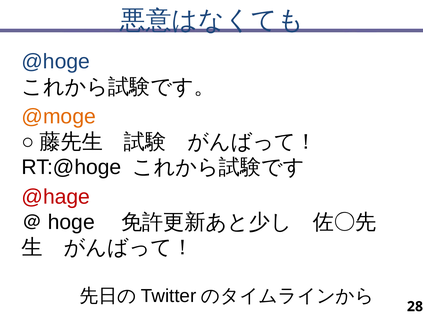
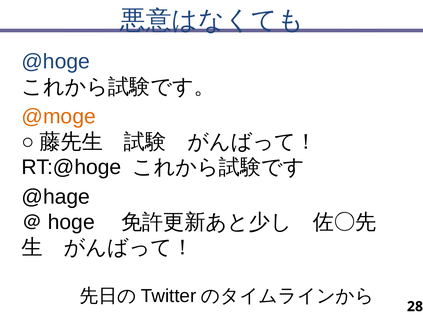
@hage colour: red -> black (56, 197)
